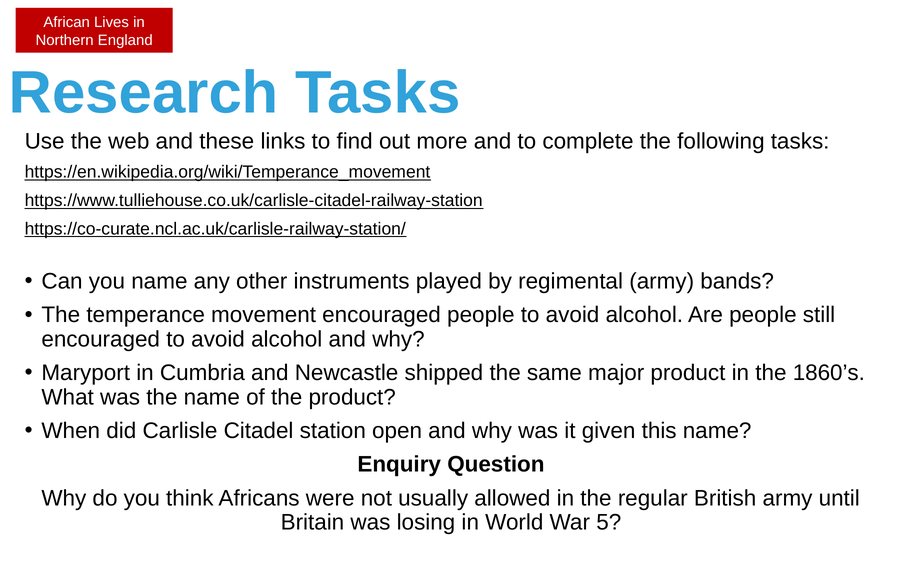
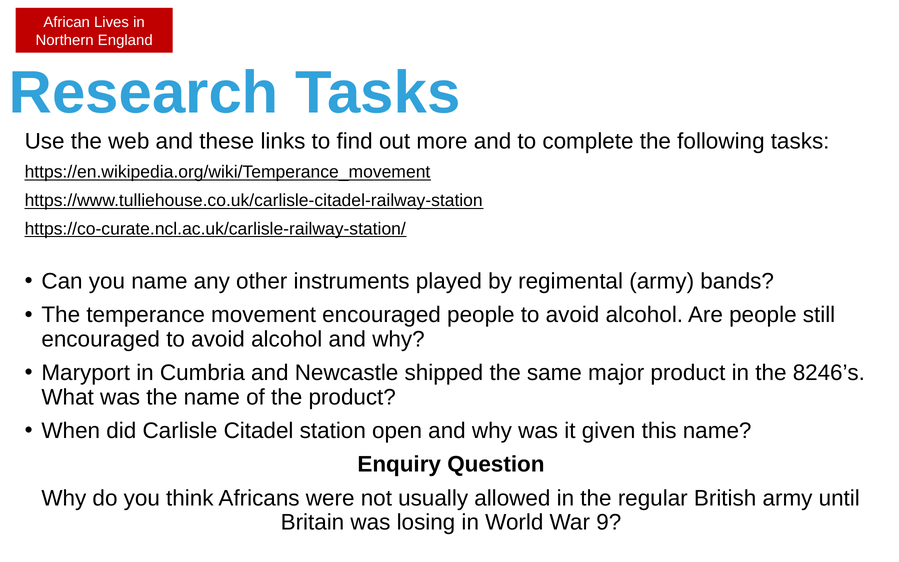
1860’s: 1860’s -> 8246’s (829, 373)
5: 5 -> 9 (609, 522)
